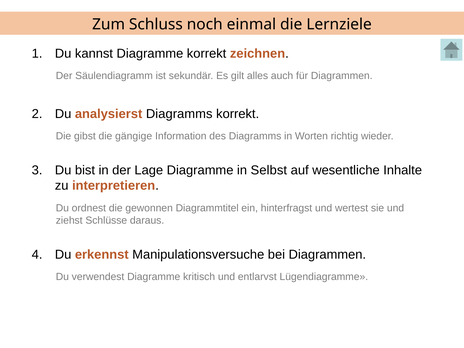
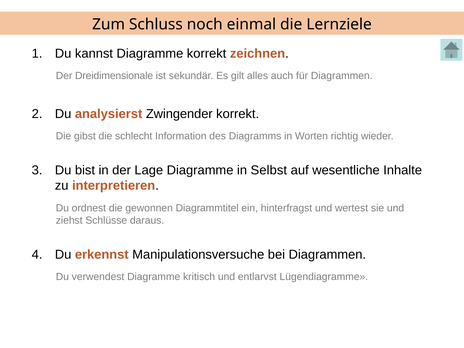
Säulendiagramm: Säulendiagramm -> Dreidimensionale (114, 76)
analysierst Diagramms: Diagramms -> Zwingender (179, 114)
gängige: gängige -> schlecht (134, 136)
